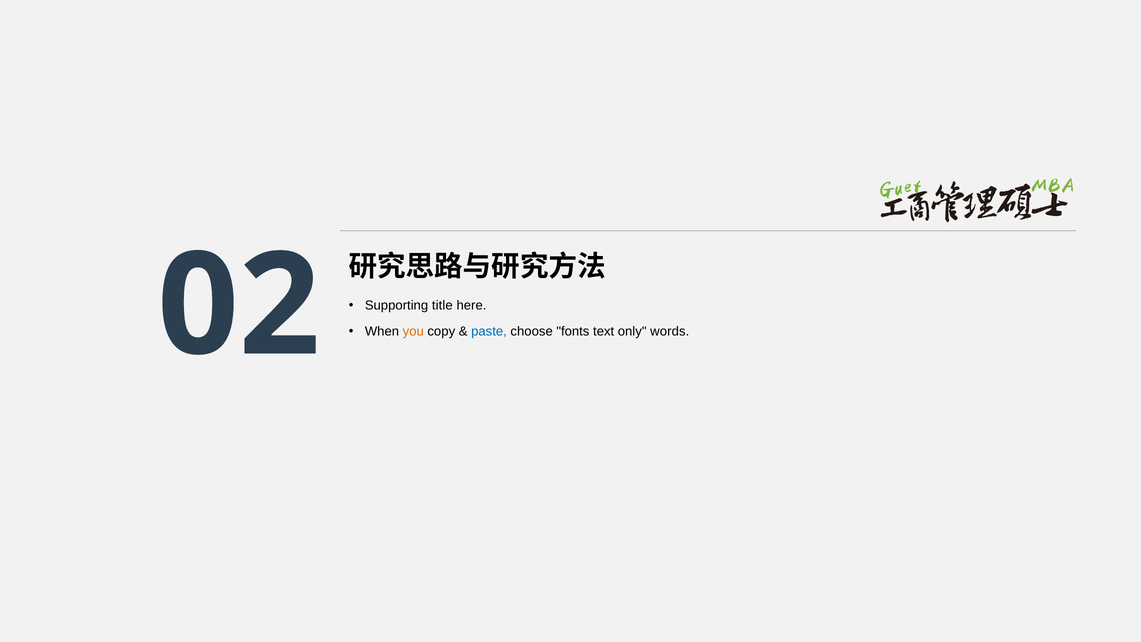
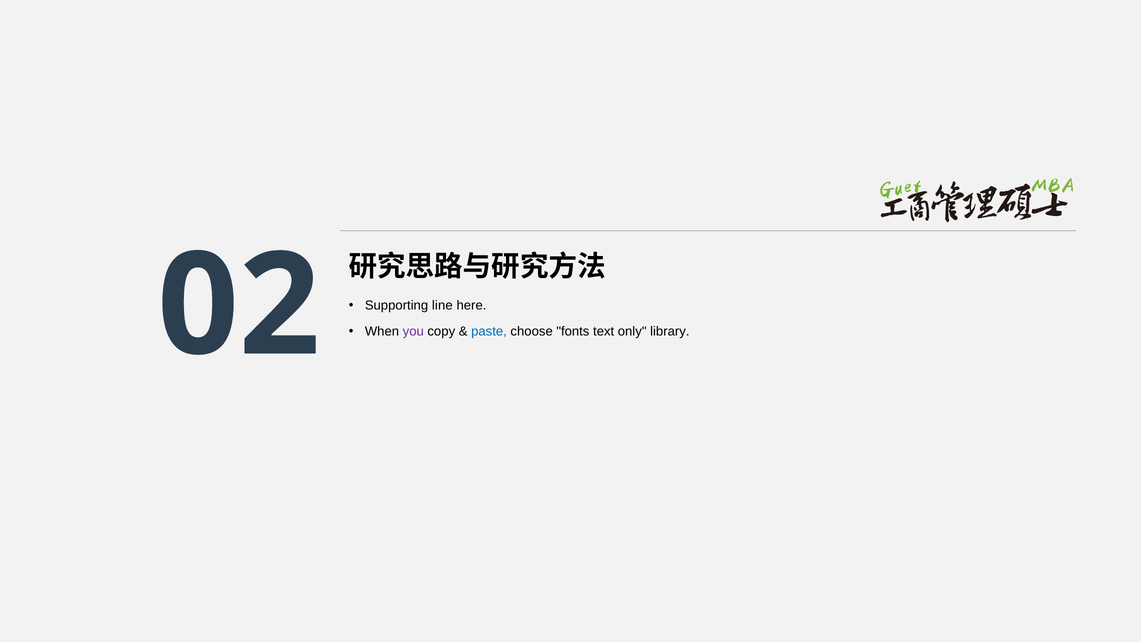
title: title -> line (442, 305)
you colour: orange -> purple (413, 331)
words: words -> library (670, 331)
